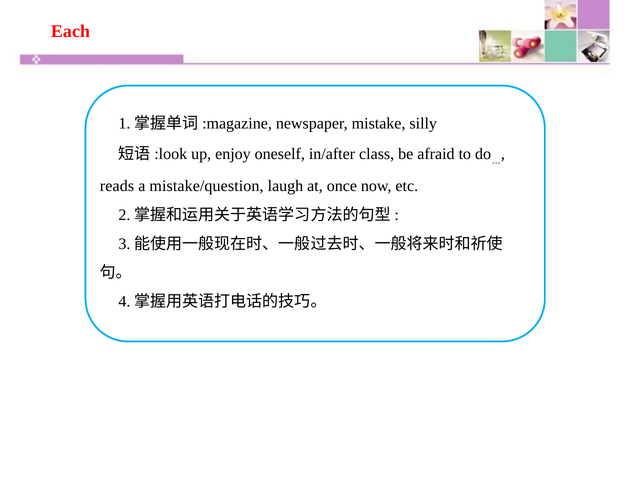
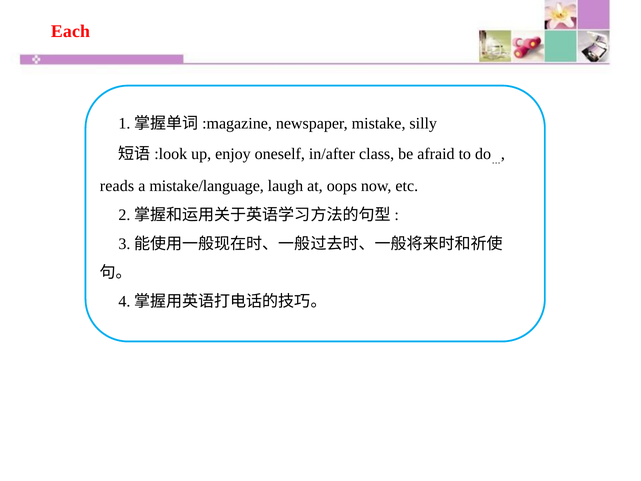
mistake/question: mistake/question -> mistake/language (207, 186)
once: once -> oops (342, 186)
